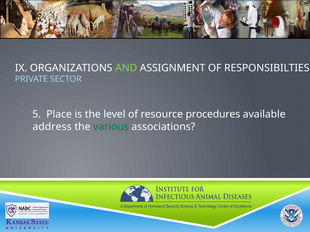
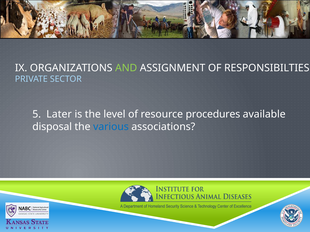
Place: Place -> Later (59, 115)
address: address -> disposal (52, 127)
various colour: green -> blue (111, 127)
